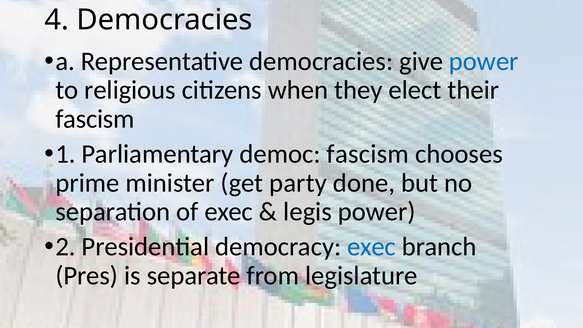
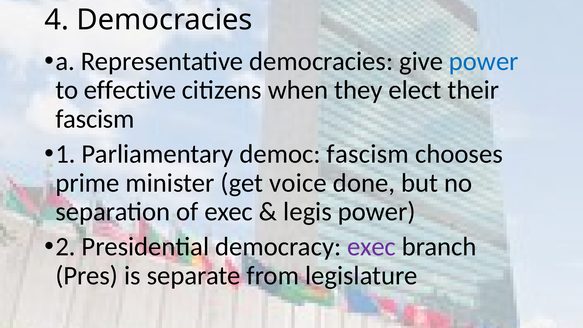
religious: religious -> effective (130, 90)
party: party -> voice (298, 183)
exec colour: blue -> purple (372, 247)
